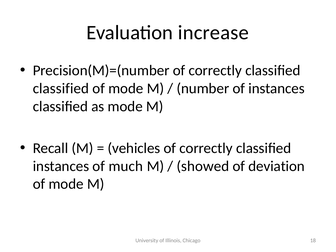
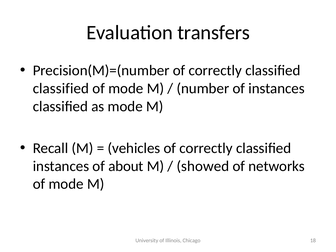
increase: increase -> transfers (214, 33)
much: much -> about (126, 166)
deviation: deviation -> networks (277, 166)
